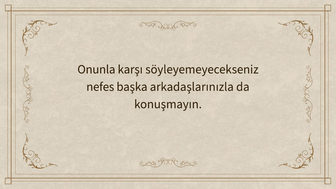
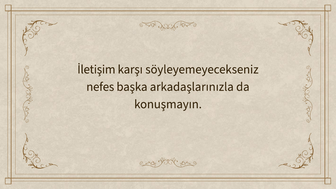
Onunla: Onunla -> İletişim (96, 69)
